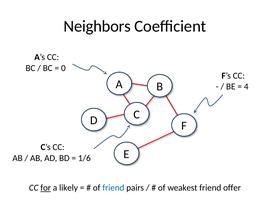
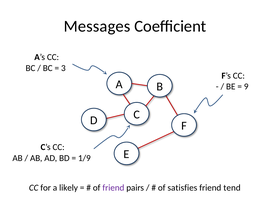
Neighbors: Neighbors -> Messages (97, 26)
0: 0 -> 3 (63, 68)
4: 4 -> 9 (246, 86)
1/6: 1/6 -> 1/9 (84, 158)
for underline: present -> none (46, 187)
friend colour: blue -> purple (113, 187)
weakest: weakest -> satisfies (182, 187)
offer: offer -> tend (232, 187)
